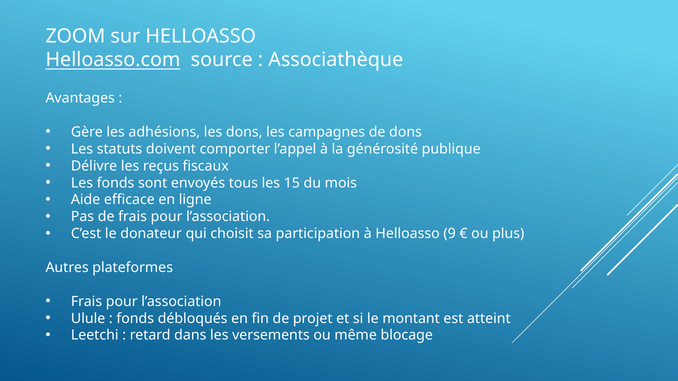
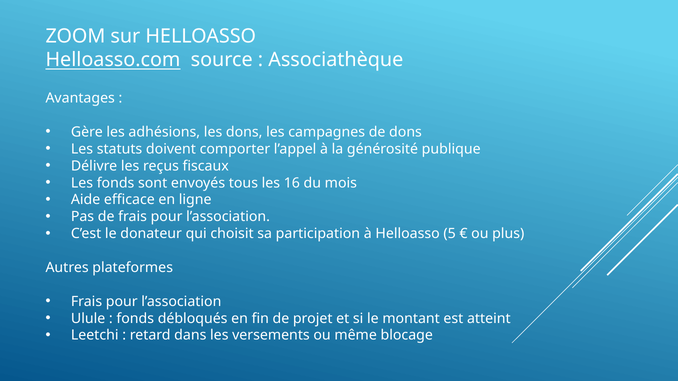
15: 15 -> 16 (292, 183)
9: 9 -> 5 (450, 234)
